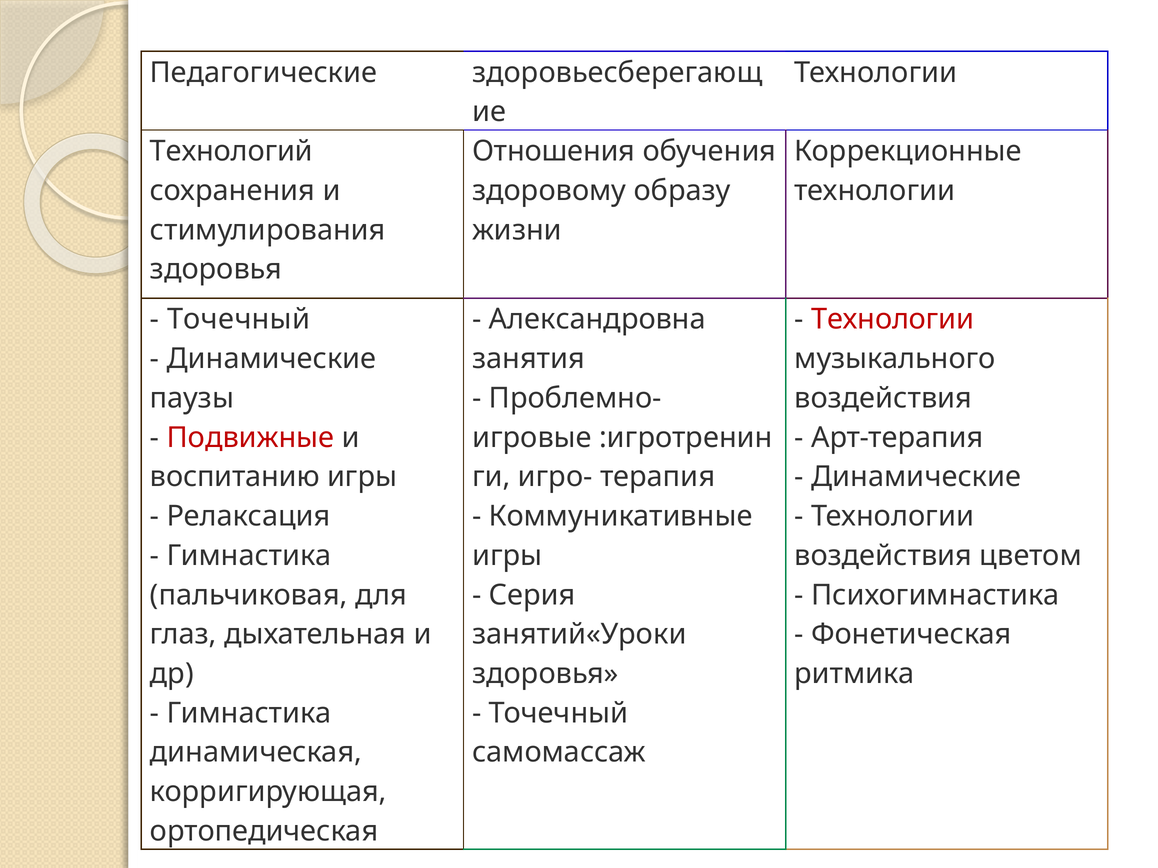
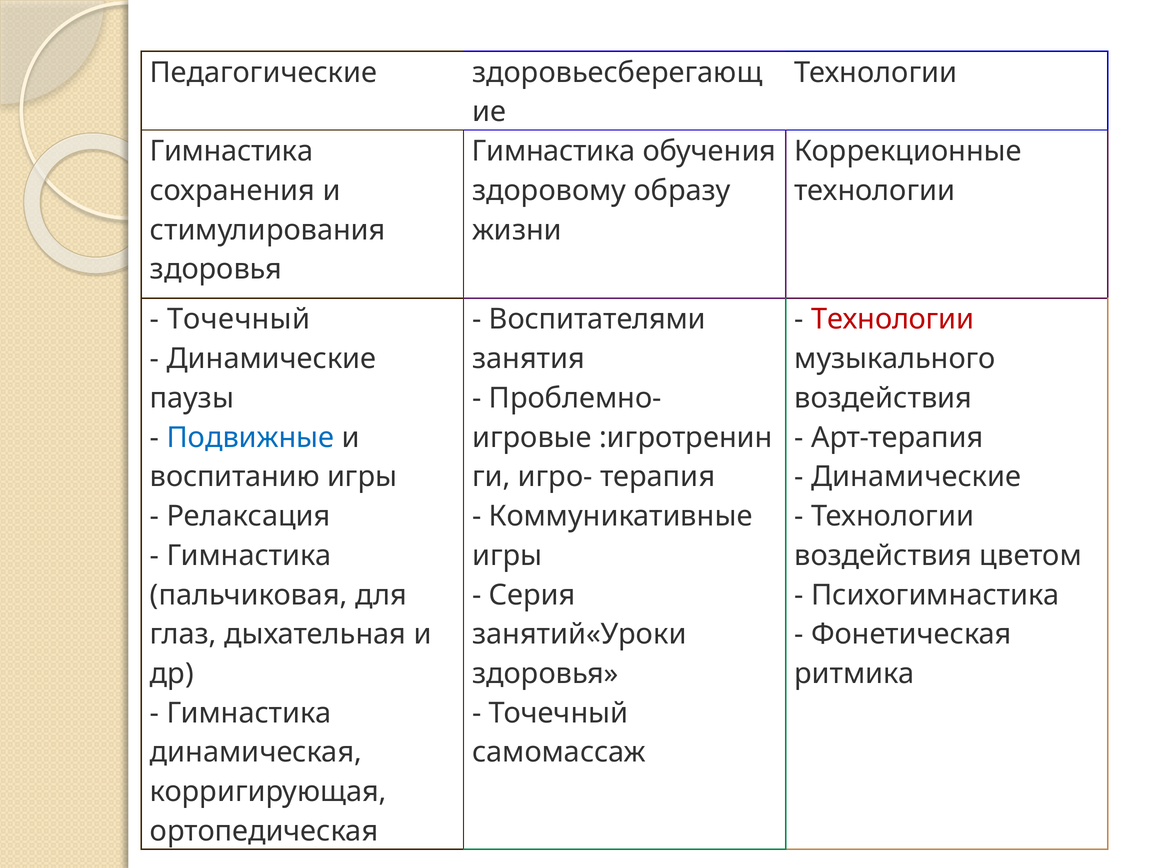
Технологий: Технологий -> Гимнастика (231, 151)
Отношения: Отношения -> Гимнастика (554, 151)
Александровна: Александровна -> Воспитателями (597, 320)
Подвижные colour: red -> blue (251, 438)
